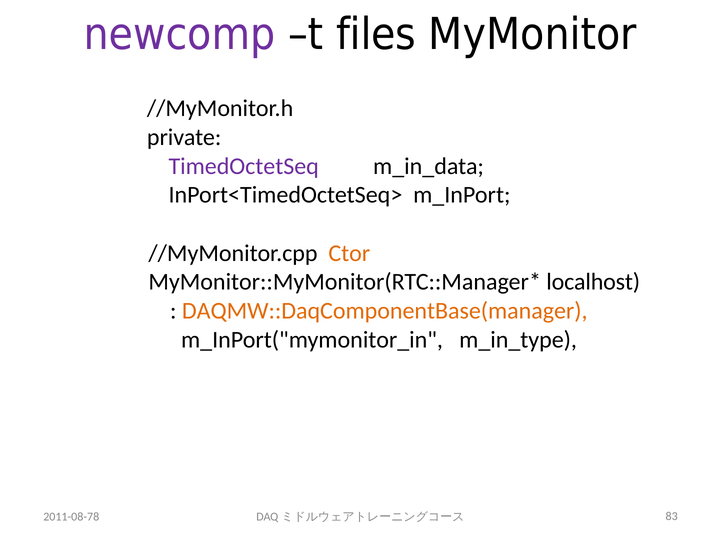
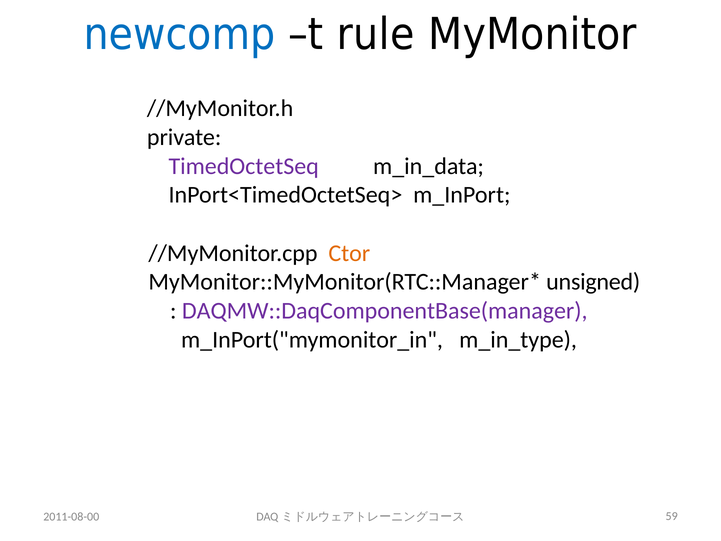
newcomp colour: purple -> blue (180, 35)
files: files -> rule (376, 35)
localhost: localhost -> unsigned (593, 282)
DAQMW::DaqComponentBase(manager colour: orange -> purple (385, 311)
2011-08-78: 2011-08-78 -> 2011-08-00 (71, 516)
83: 83 -> 59 (672, 516)
